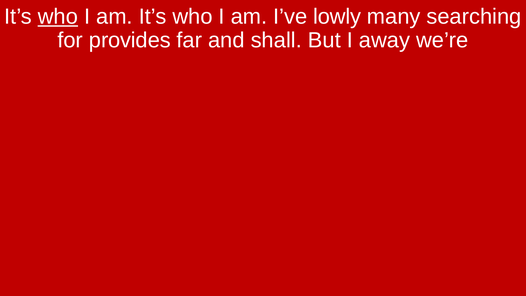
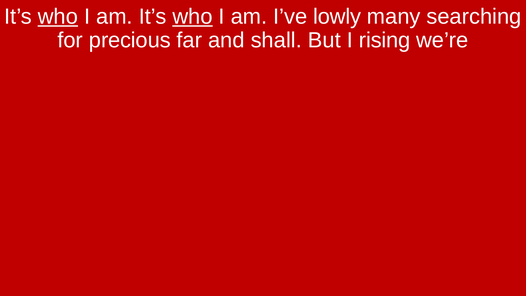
who underline: none -> present (192, 17)
provides: provides -> precious (130, 40)
away: away -> rising (385, 40)
